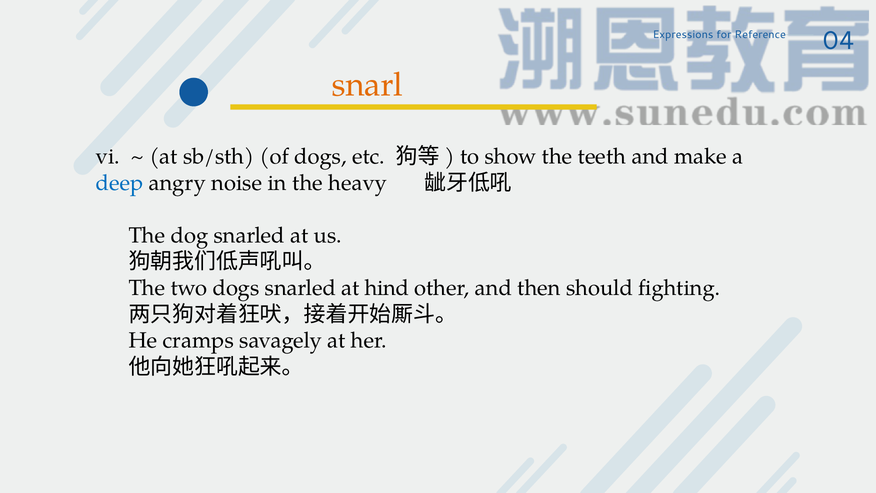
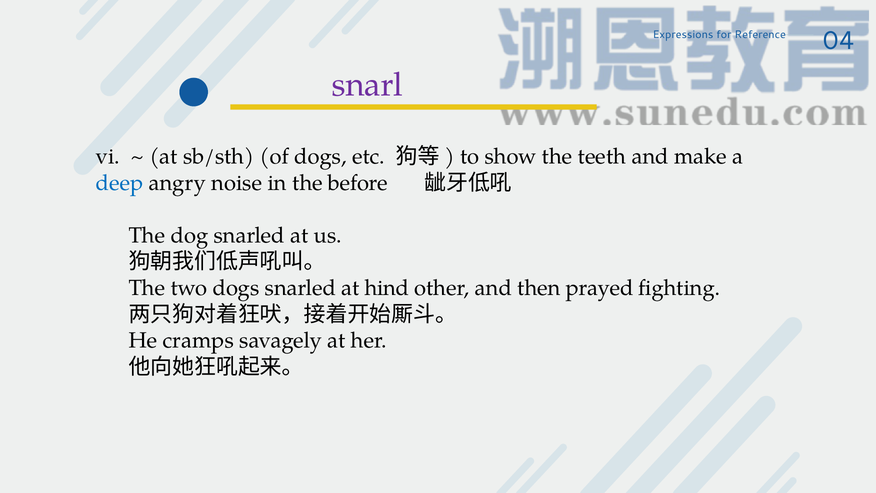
snarl colour: orange -> purple (367, 85)
heavy: heavy -> before (358, 183)
should: should -> prayed (600, 288)
